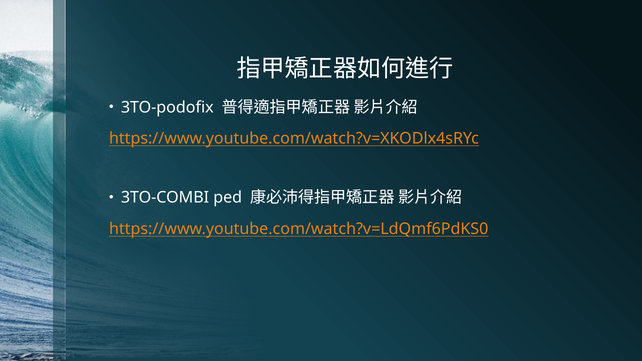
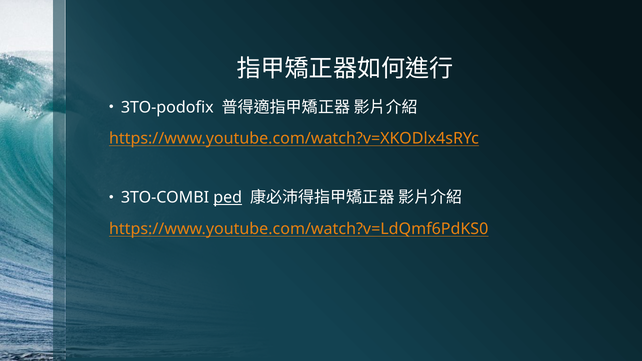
ped underline: none -> present (228, 198)
